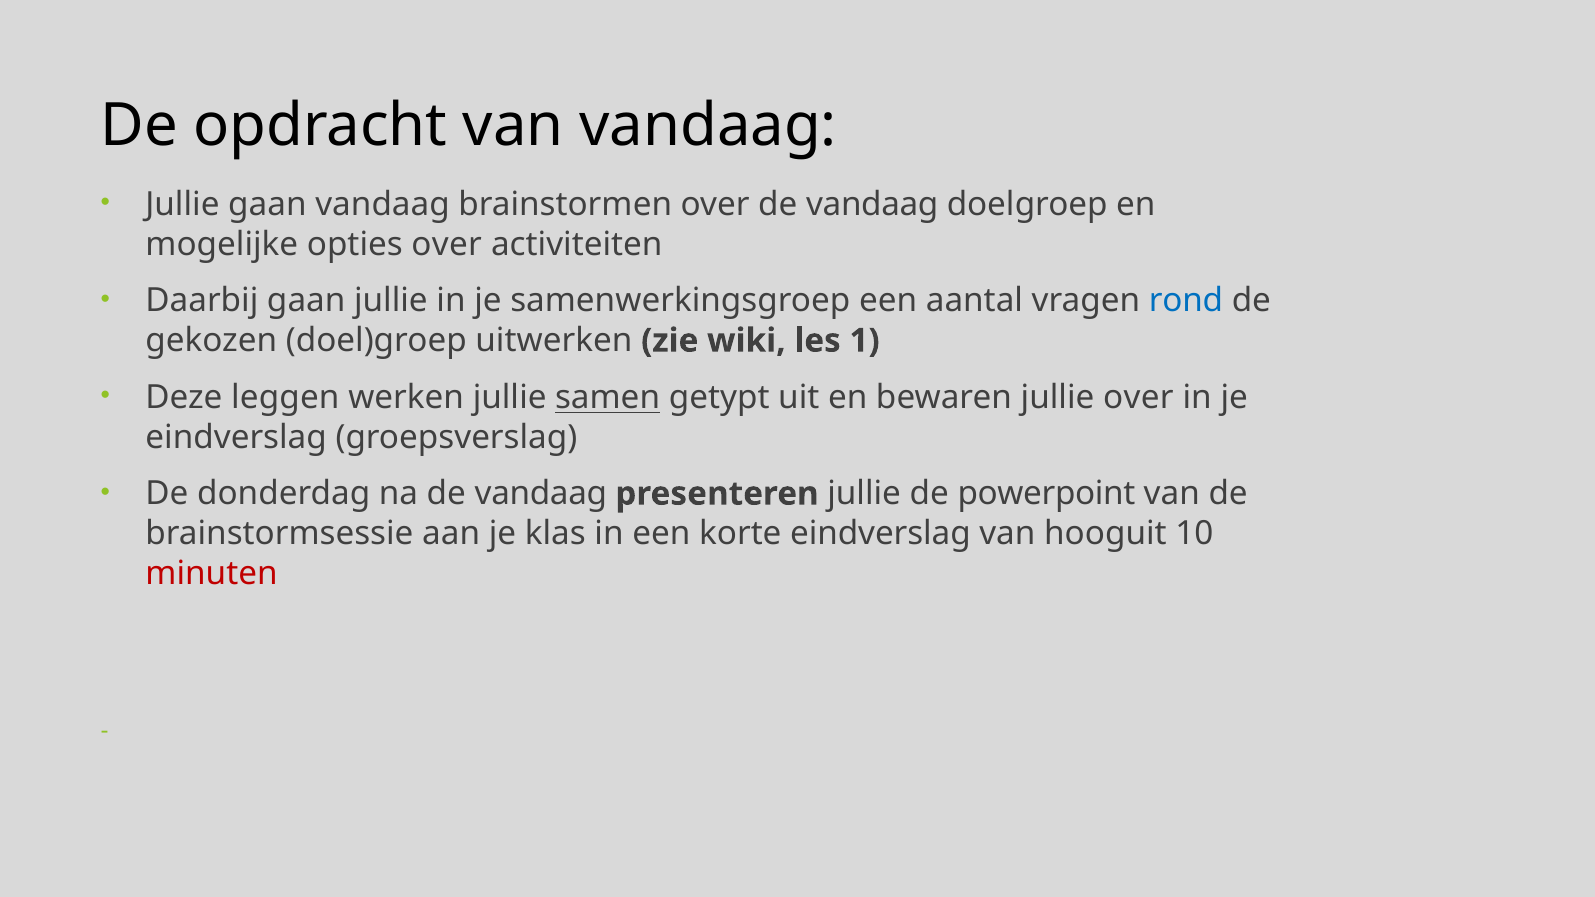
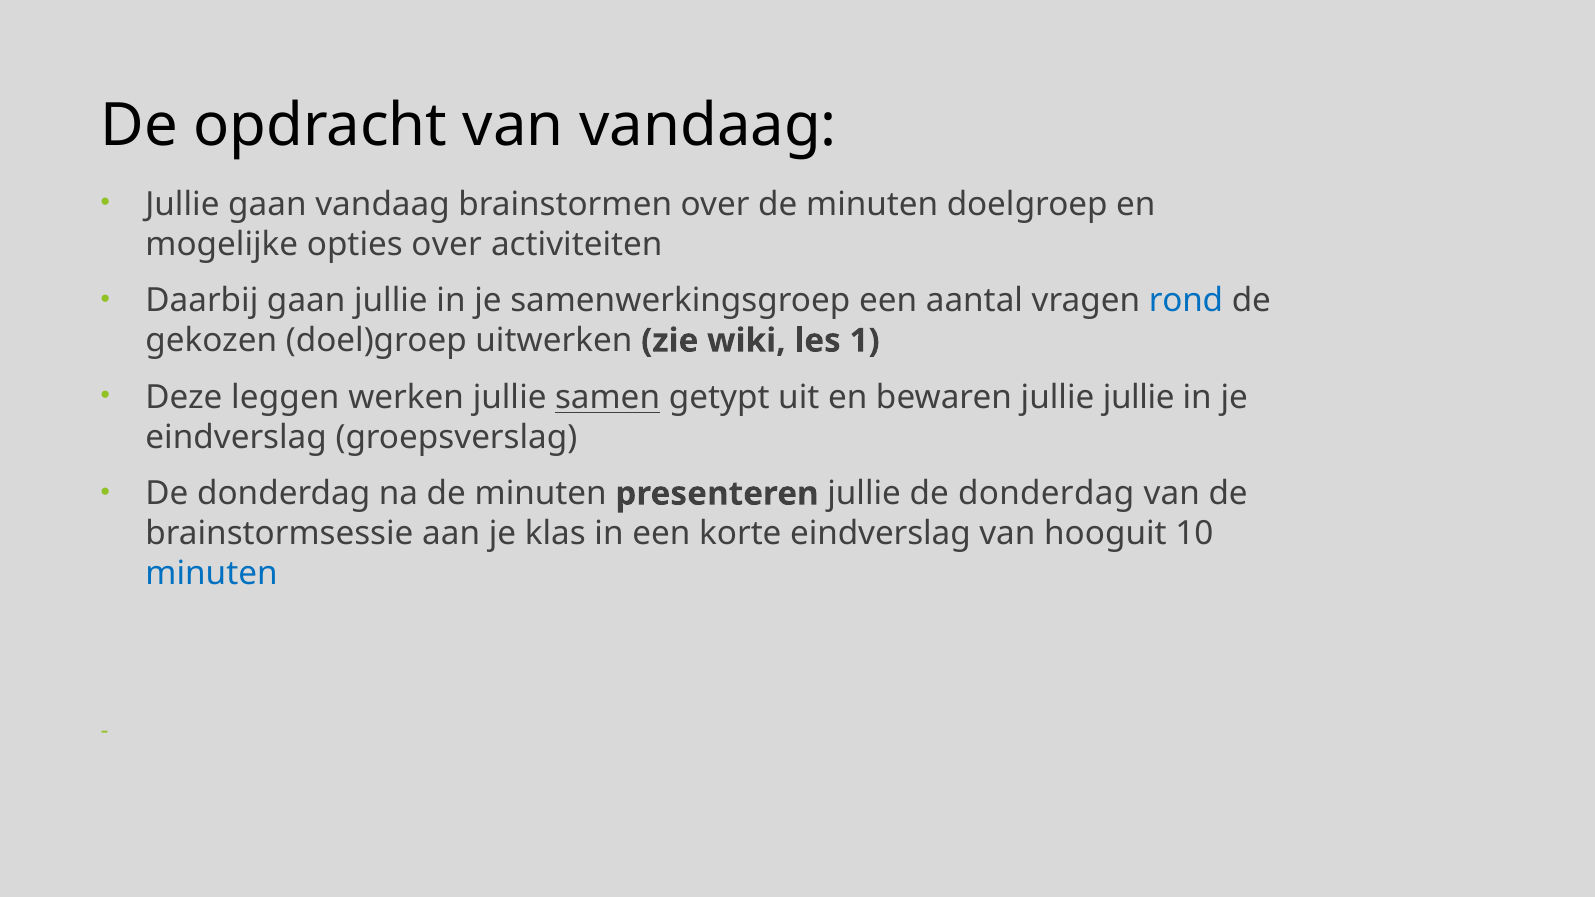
over de vandaag: vandaag -> minuten (872, 204)
jullie over: over -> jullie (1139, 397)
na de vandaag: vandaag -> minuten (541, 494)
jullie de powerpoint: powerpoint -> donderdag (1046, 494)
minuten colour: red -> blue (212, 574)
